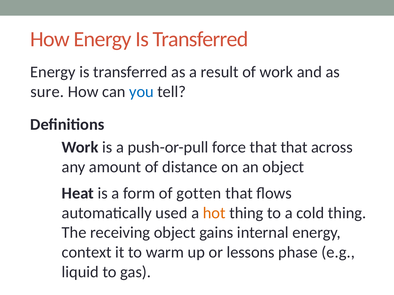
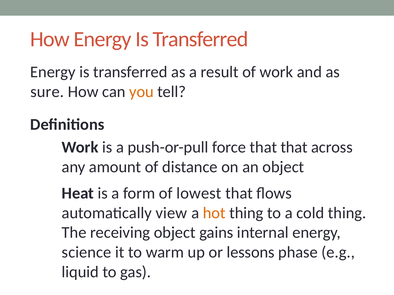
you colour: blue -> orange (141, 92)
gotten: gotten -> lowest (199, 194)
used: used -> view (171, 213)
context: context -> science (87, 253)
